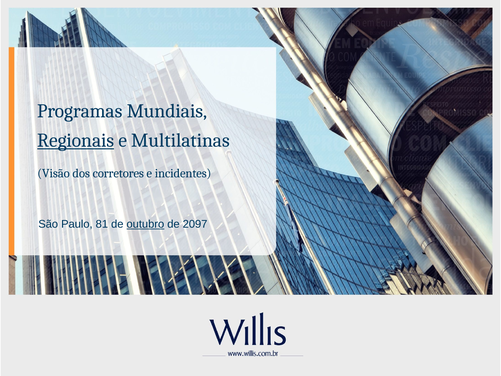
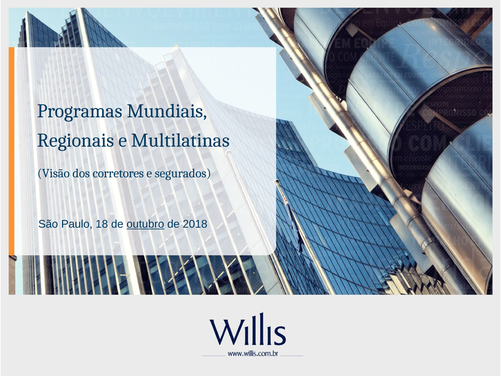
Regionais underline: present -> none (76, 140)
incidentes: incidentes -> segurados (183, 173)
81: 81 -> 18 (102, 224)
2097: 2097 -> 2018 (195, 224)
